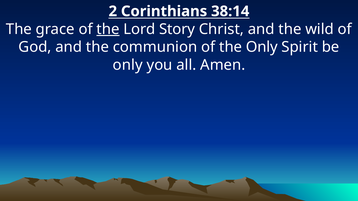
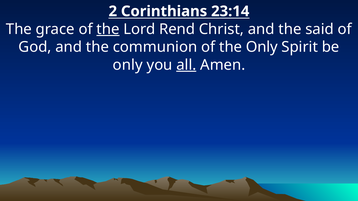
38:14: 38:14 -> 23:14 (230, 11)
Story: Story -> Rend (177, 29)
wild: wild -> said (320, 29)
all underline: none -> present (186, 65)
